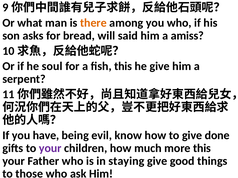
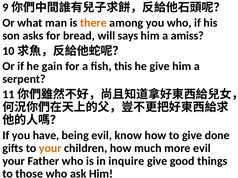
said: said -> says (128, 36)
soul: soul -> gain (52, 66)
your colour: purple -> orange (50, 149)
more this: this -> evil (202, 149)
staying: staying -> inquire (126, 161)
